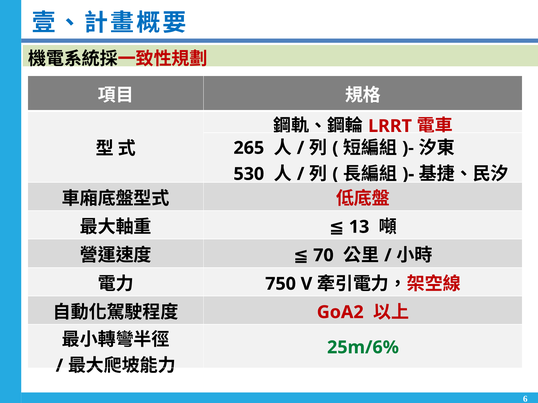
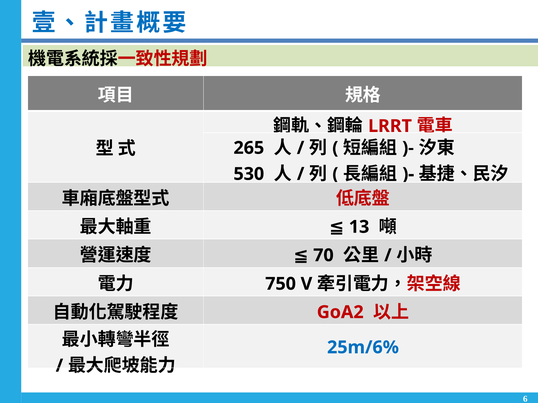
25m/6% colour: green -> blue (363, 348)
